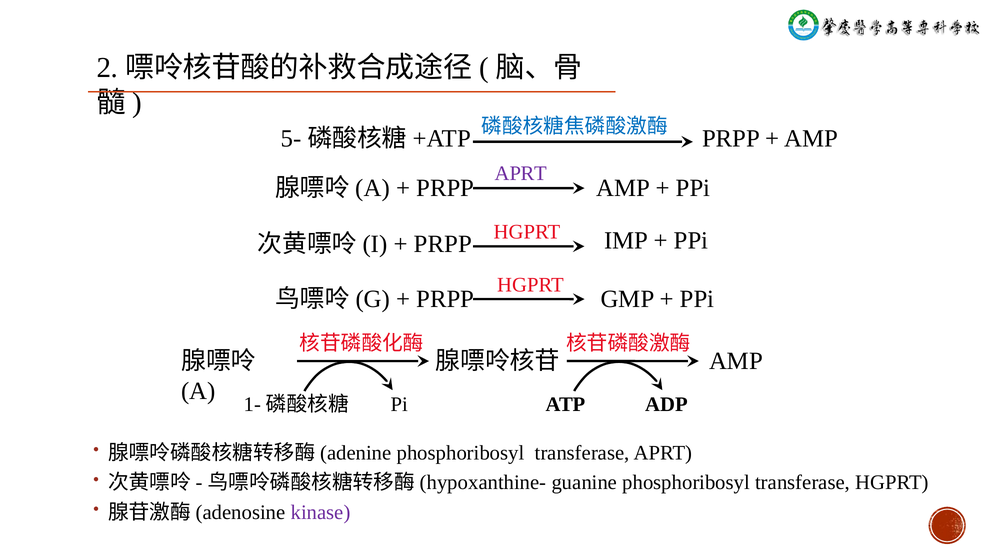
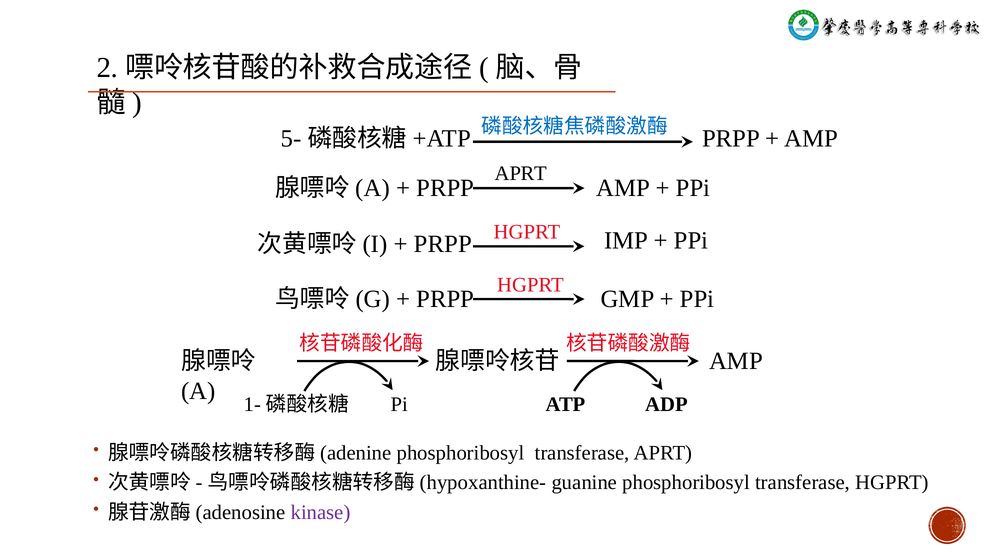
APRT colour: purple -> black (521, 174)
